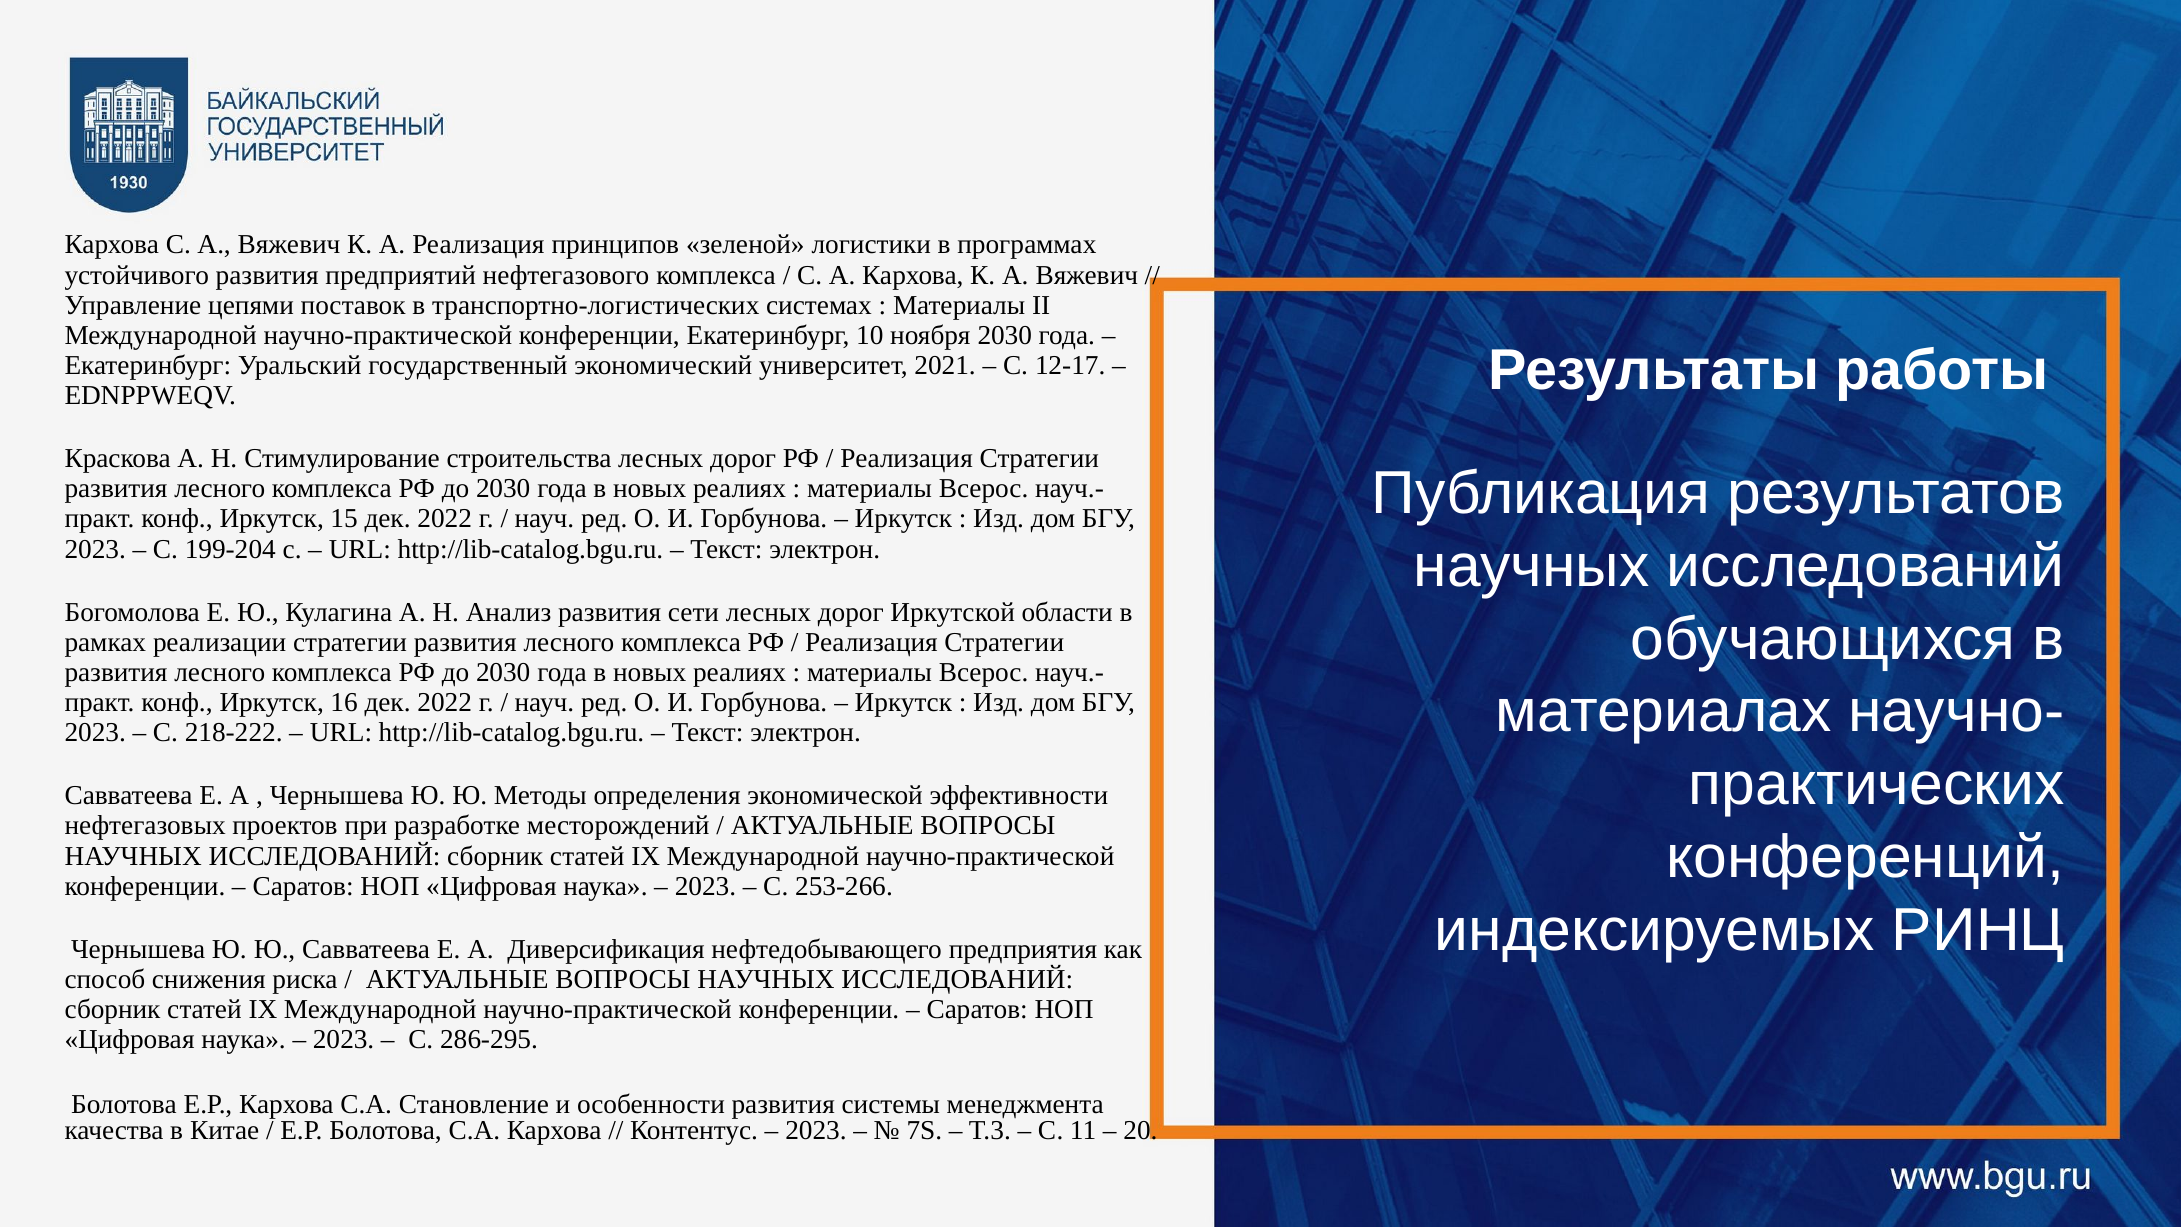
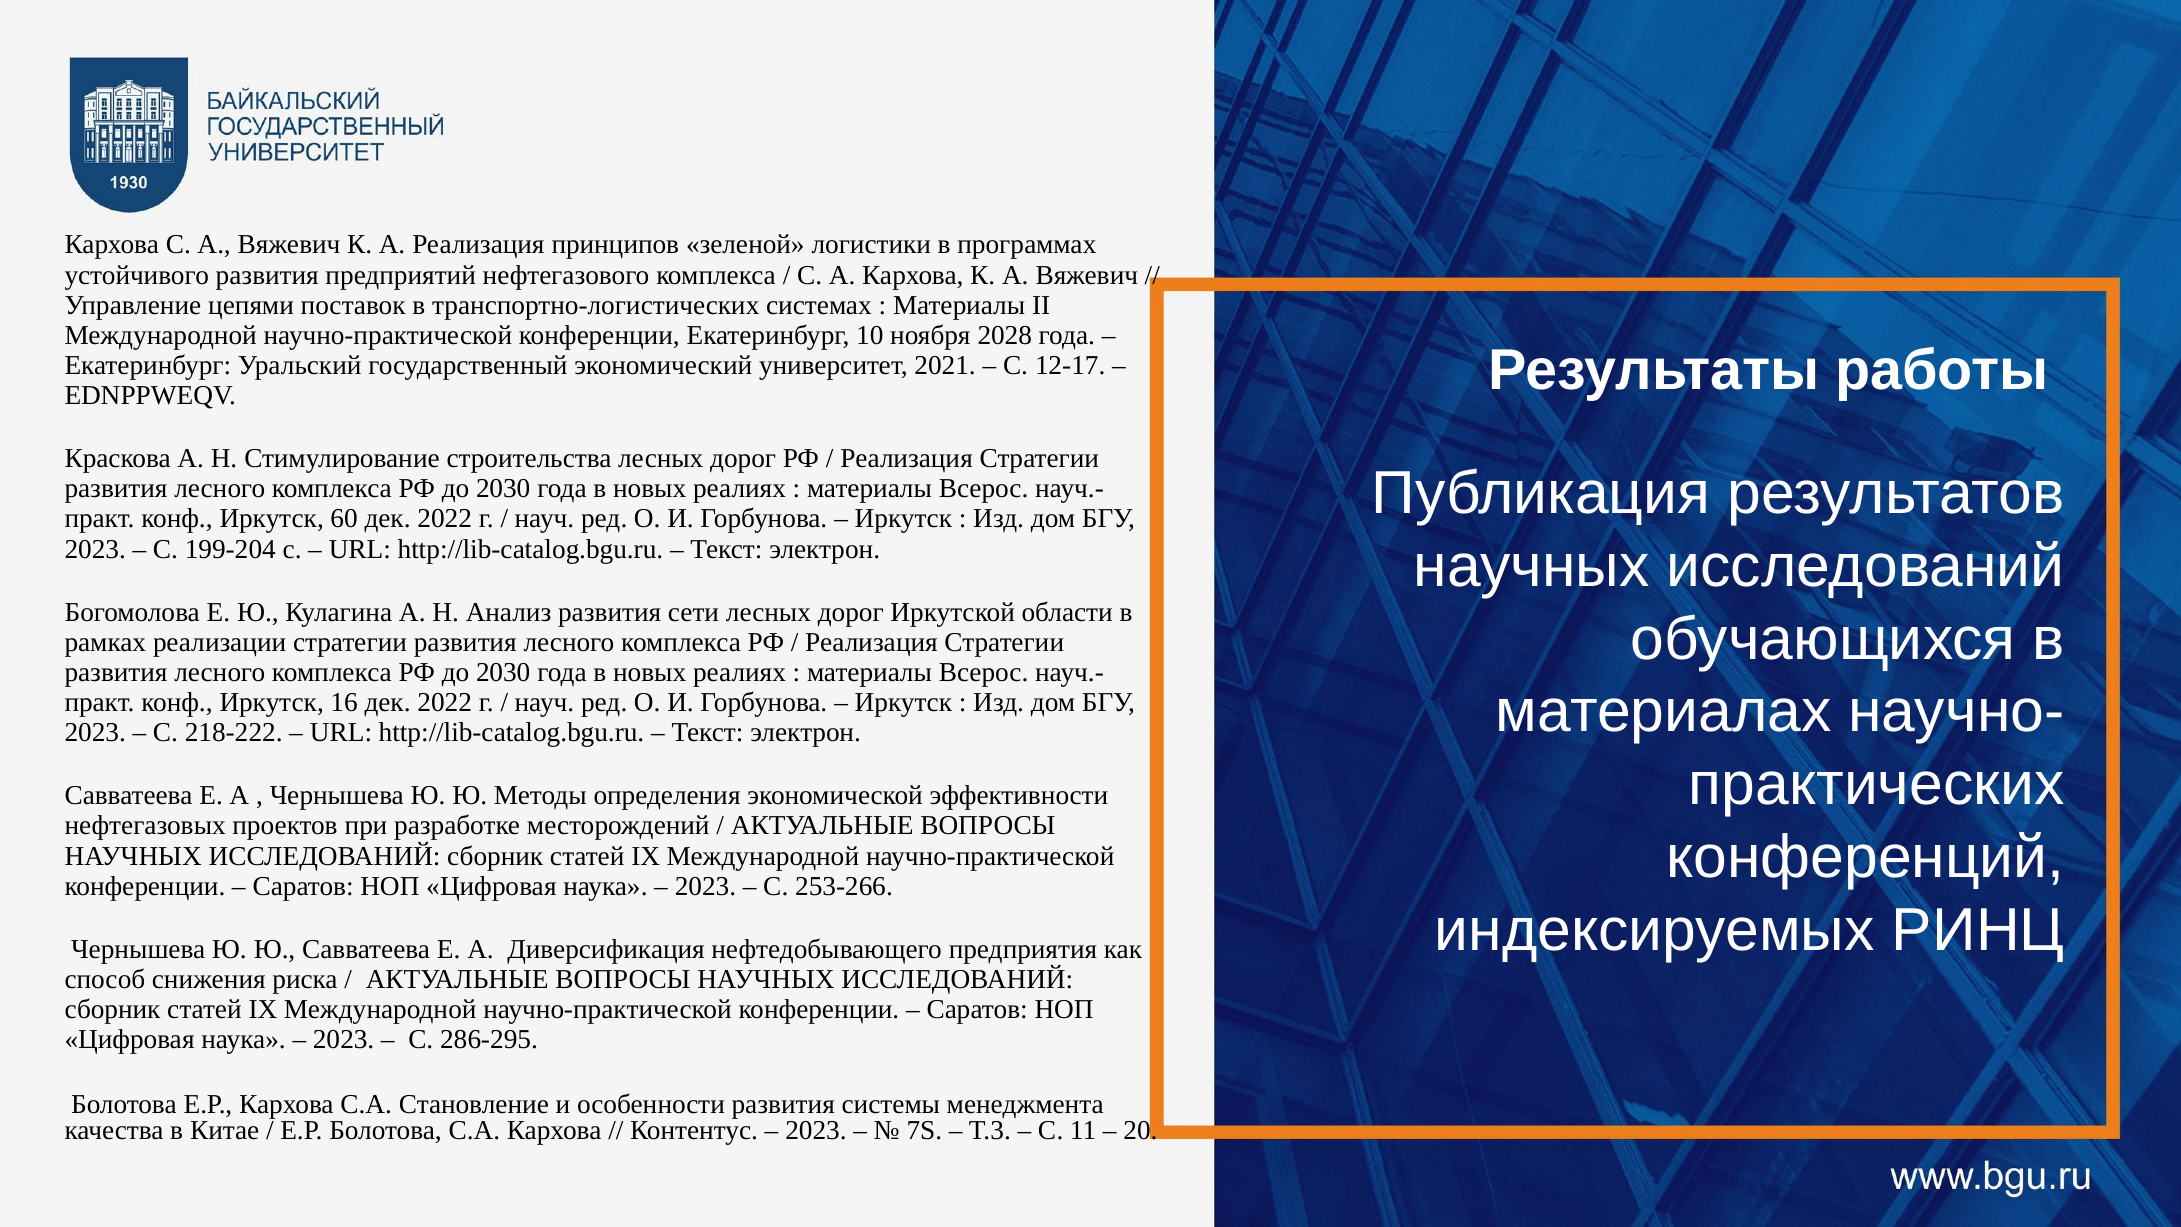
ноября 2030: 2030 -> 2028 (1005, 335)
15: 15 -> 60 (344, 519)
